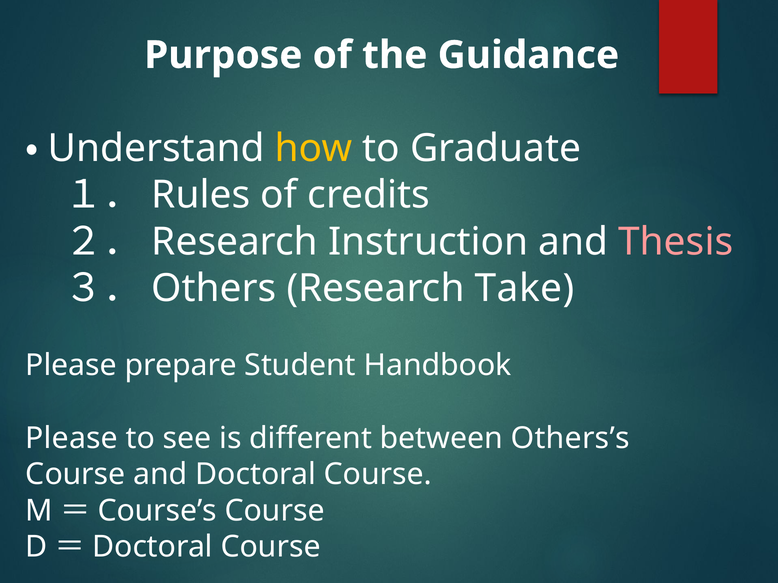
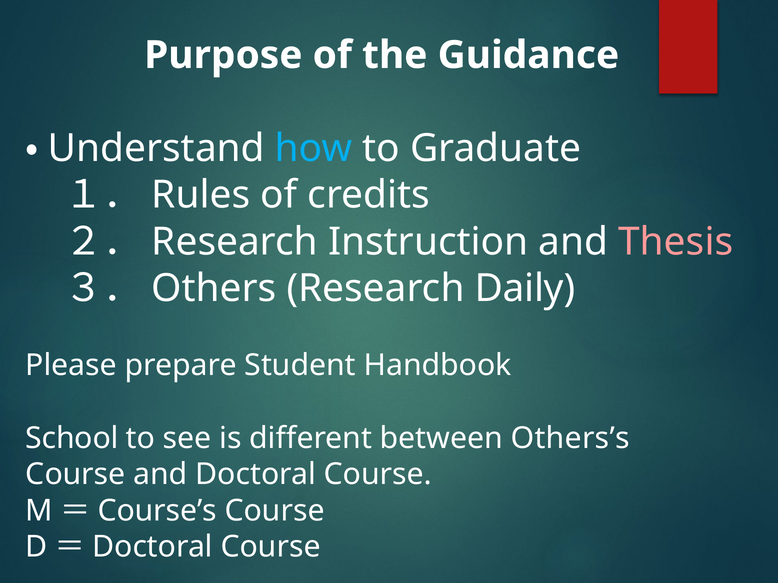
how colour: yellow -> light blue (314, 149)
Take: Take -> Daily (525, 289)
Please: Please -> School (72, 438)
